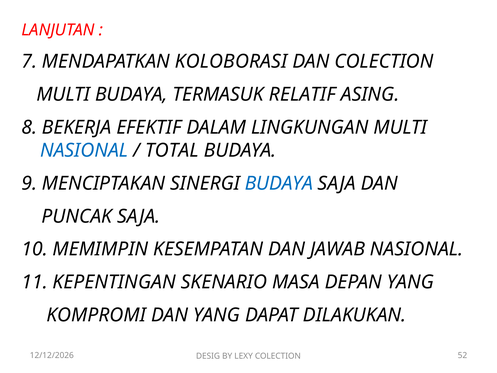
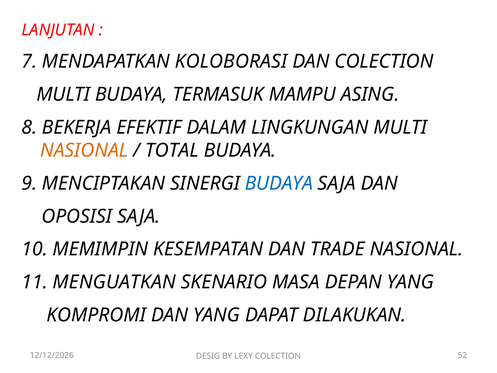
RELATIF: RELATIF -> MAMPU (302, 94)
NASIONAL colour: blue -> orange (84, 150)
PUNCAK: PUNCAK -> OPOSISI (77, 216)
JAWAB: JAWAB -> TRADE (337, 249)
KEPENTINGAN: KEPENTINGAN -> MENGUATKAN (114, 282)
